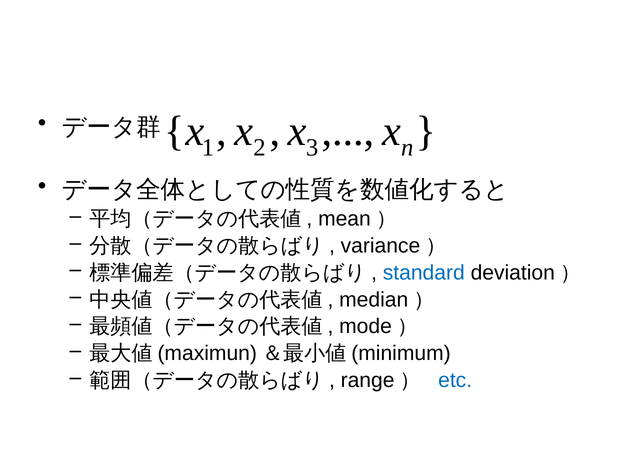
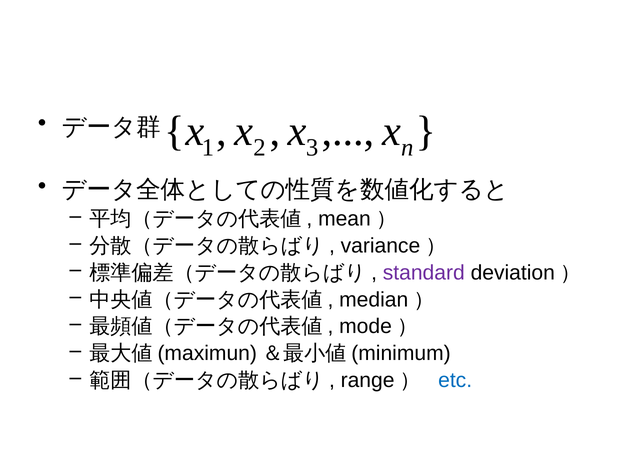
standard colour: blue -> purple (424, 273)
